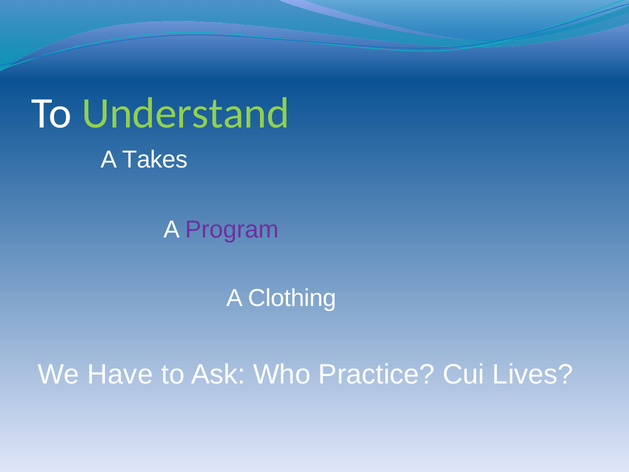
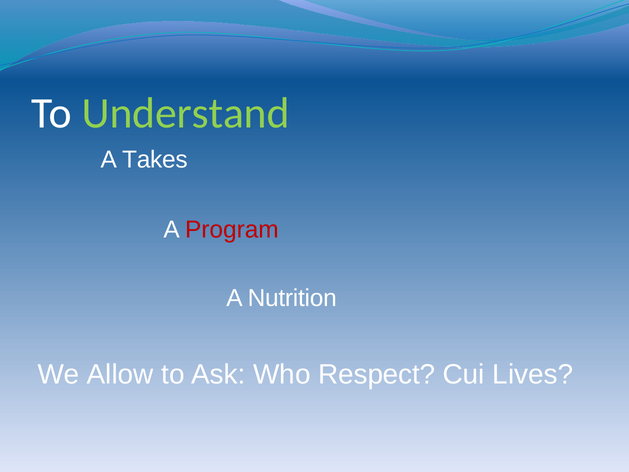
Program colour: purple -> red (232, 229)
Clothing: Clothing -> Nutrition (292, 298)
Have: Have -> Allow (120, 374)
Practice: Practice -> Respect (377, 374)
